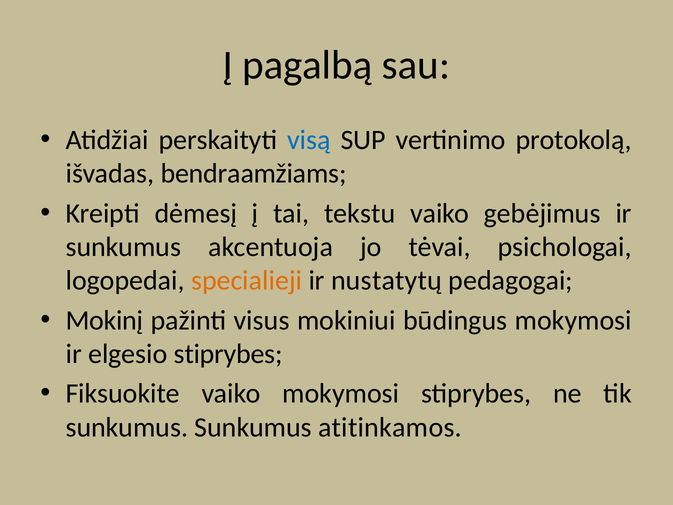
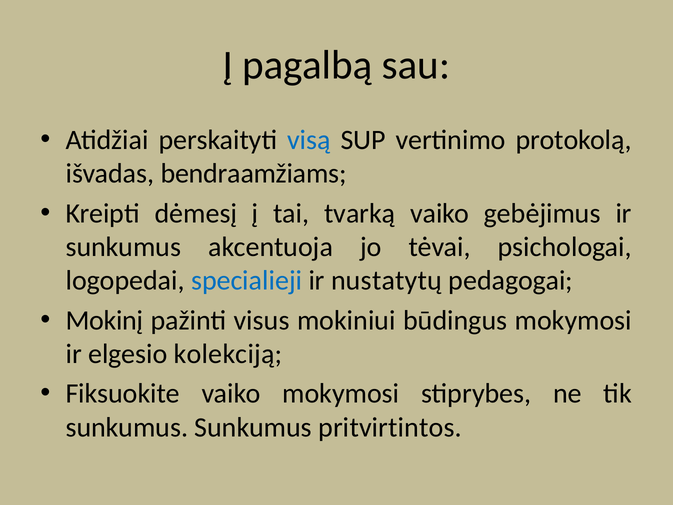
tekstu: tekstu -> tvarką (360, 213)
specialieji colour: orange -> blue (247, 281)
elgesio stiprybes: stiprybes -> kolekciją (228, 354)
atitinkamos: atitinkamos -> pritvirtintos (390, 427)
